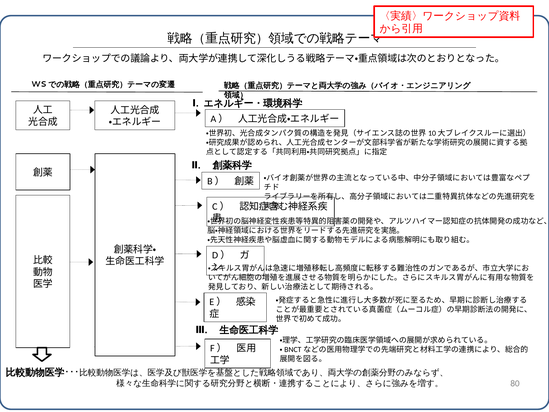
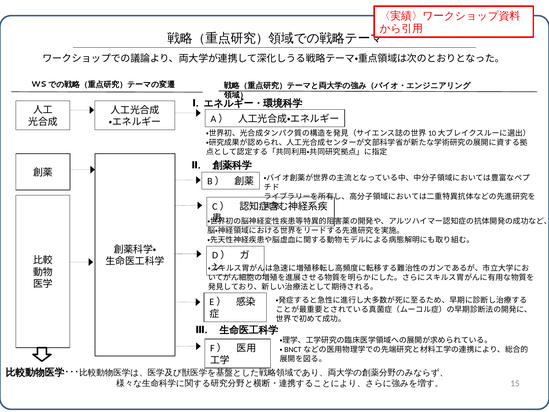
80: 80 -> 15 (515, 383)
